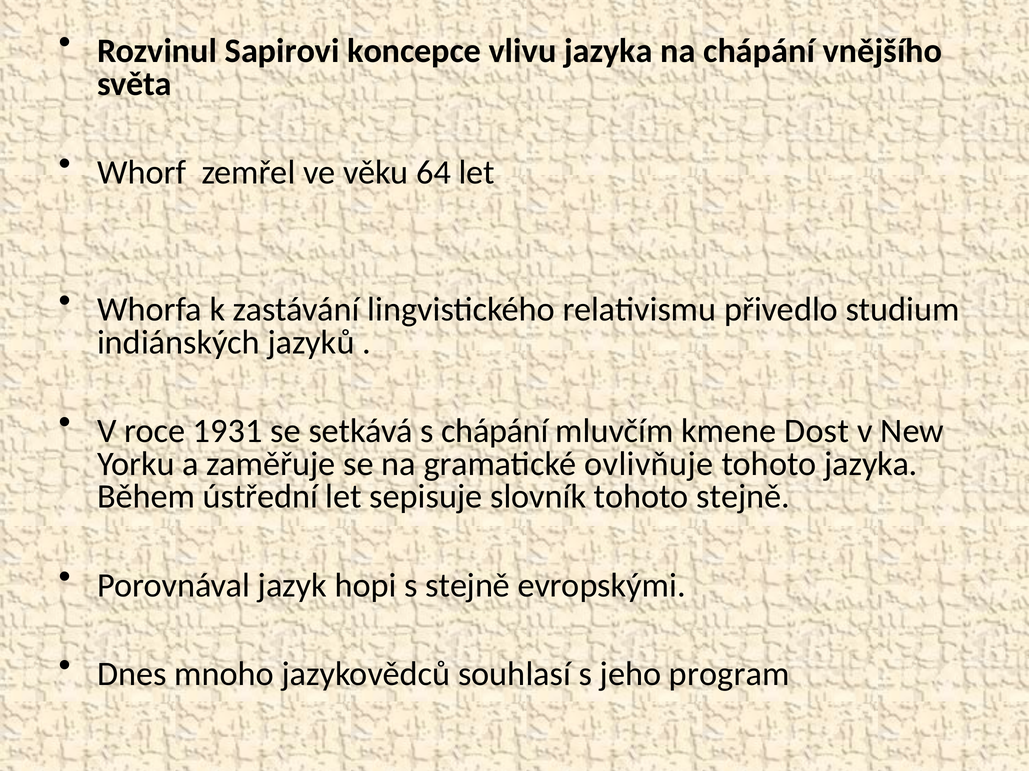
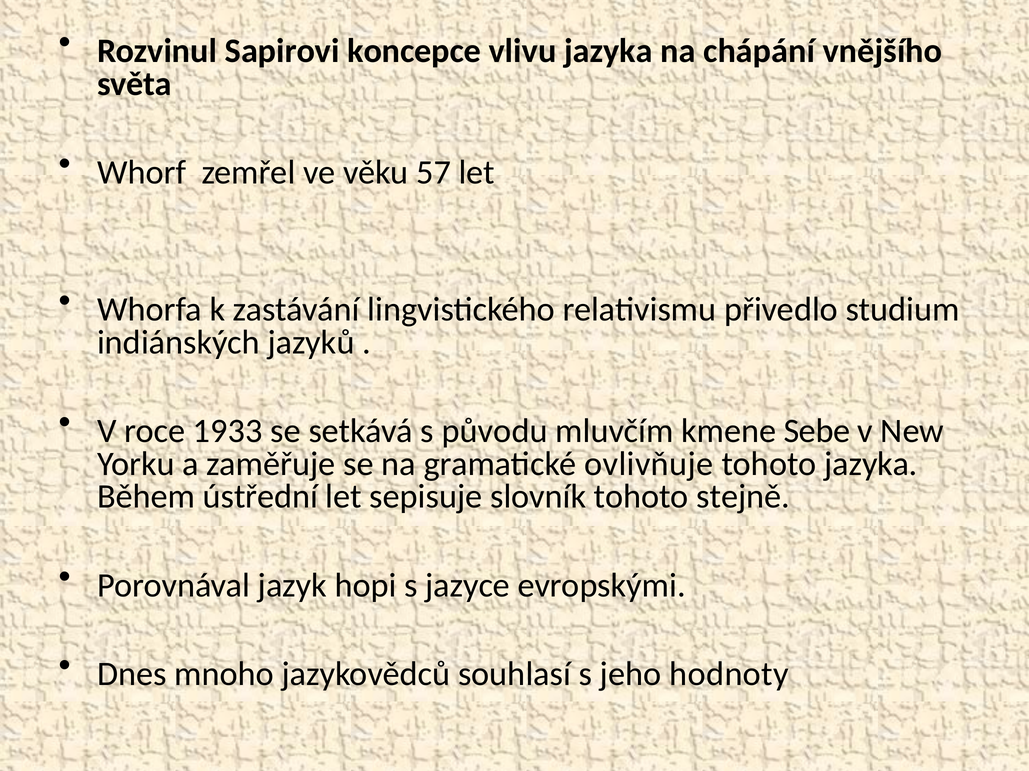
64: 64 -> 57 (434, 172)
1931: 1931 -> 1933 (228, 431)
s chápání: chápání -> původu (495, 431)
Dost: Dost -> Sebe (817, 431)
s stejně: stejně -> jazyce (468, 586)
program: program -> hodnoty (729, 674)
